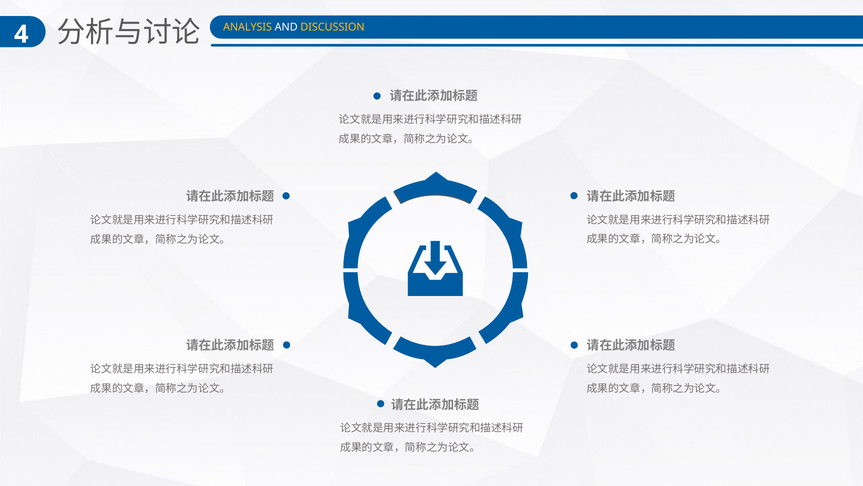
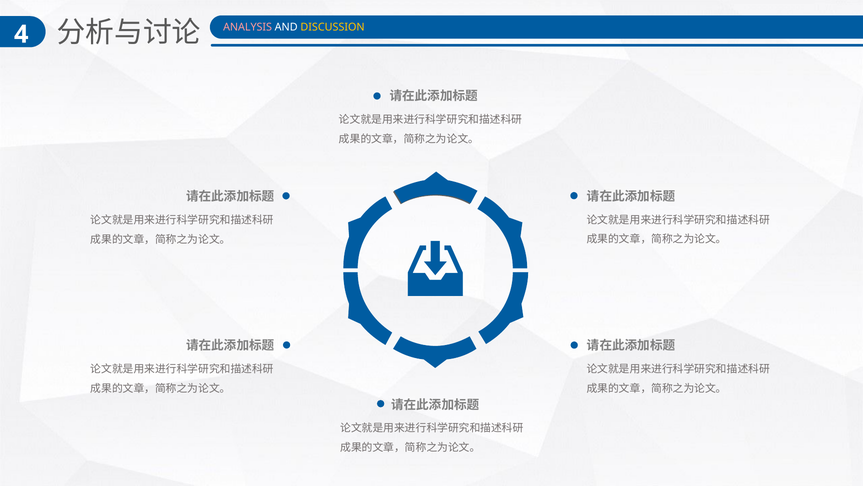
ANALYSIS colour: yellow -> pink (248, 27)
